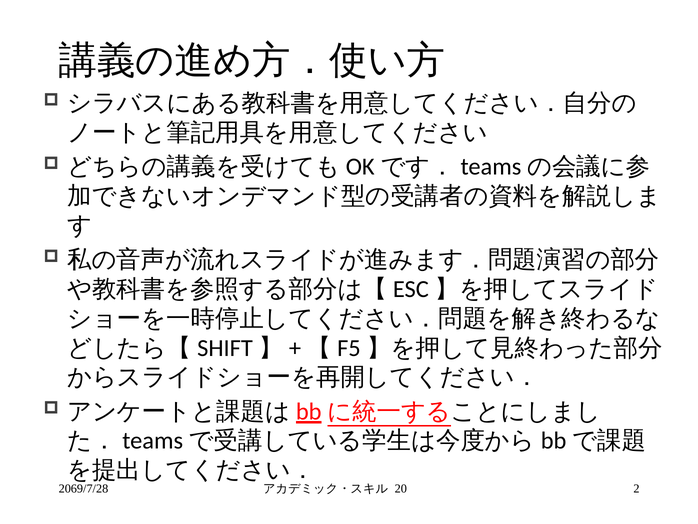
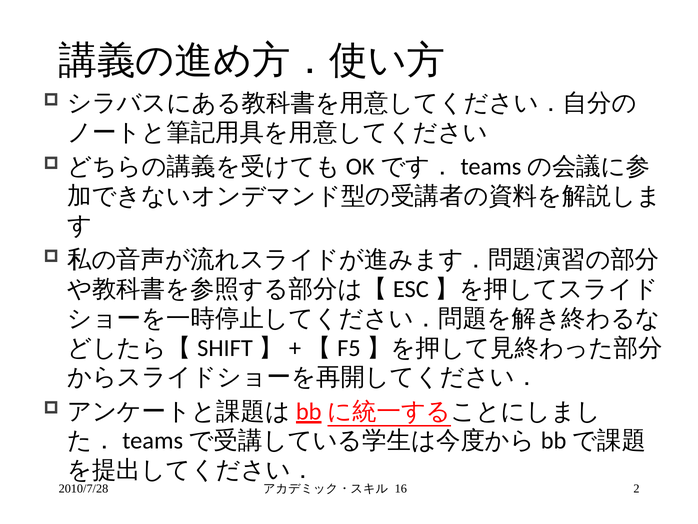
2069/7/28: 2069/7/28 -> 2010/7/28 (83, 488)
20: 20 -> 16 (401, 488)
